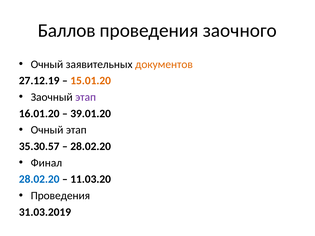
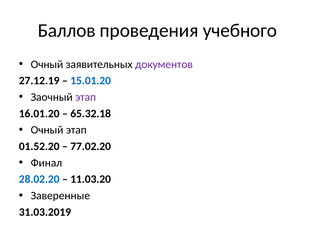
заочного: заочного -> учебного (240, 30)
документов colour: orange -> purple (164, 64)
15.01.20 colour: orange -> blue (91, 81)
39.01.20: 39.01.20 -> 65.32.18 (91, 114)
35.30.57: 35.30.57 -> 01.52.20 (39, 147)
28.02.20: 28.02.20 -> 77.02.20 (91, 147)
Проведения: Проведения -> Заверенные (60, 196)
